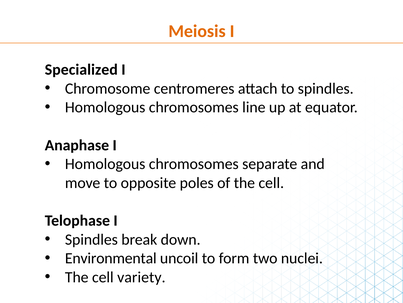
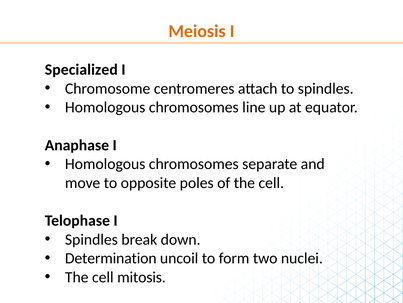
Environmental: Environmental -> Determination (111, 258)
variety: variety -> mitosis (141, 277)
